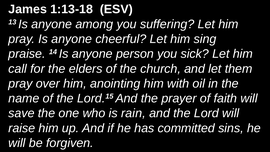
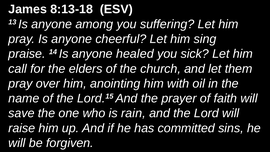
1:13-18: 1:13-18 -> 8:13-18 (72, 9)
person: person -> healed (135, 54)
